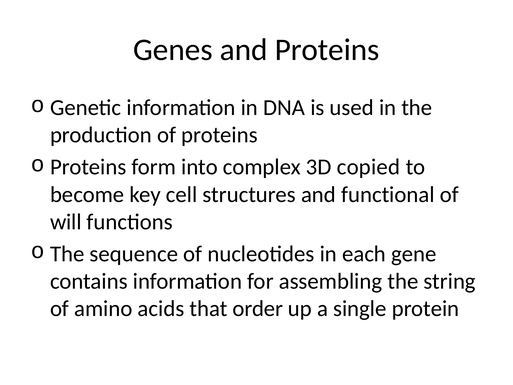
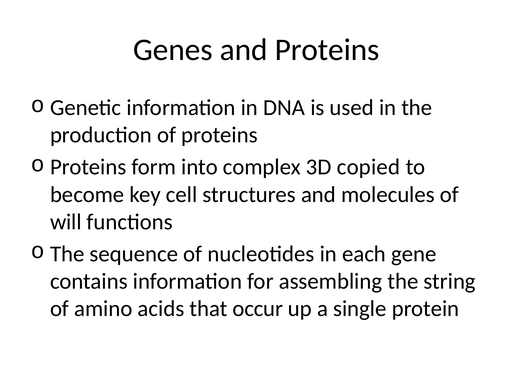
functional: functional -> molecules (388, 194)
order: order -> occur (258, 308)
